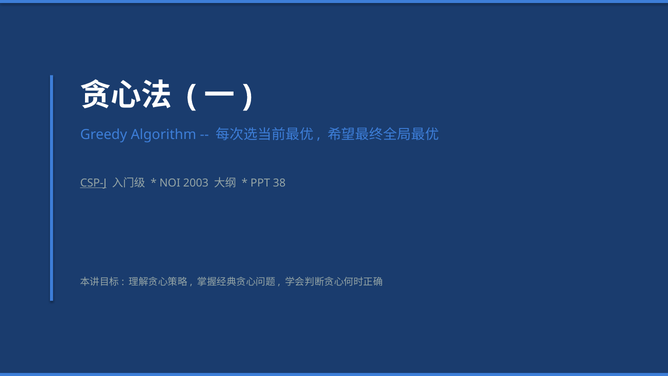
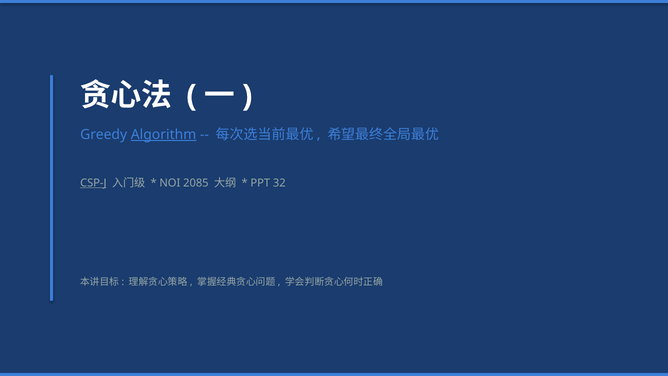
Algorithm underline: none -> present (164, 135)
2003: 2003 -> 2085 (196, 183)
38: 38 -> 32 (279, 183)
